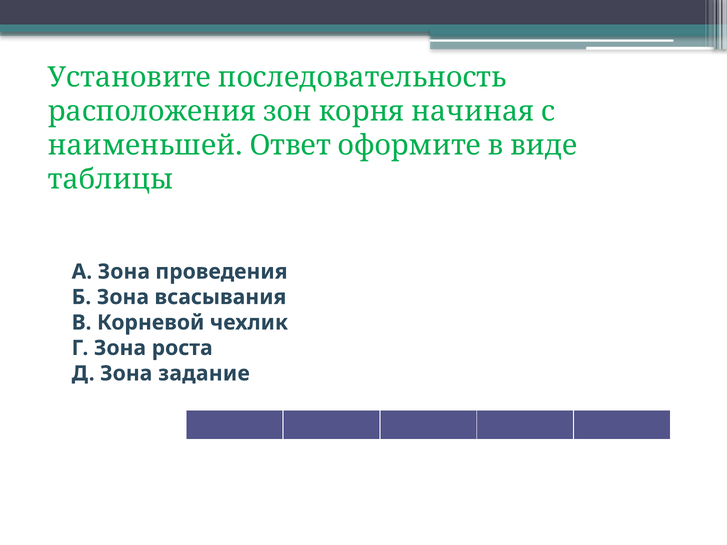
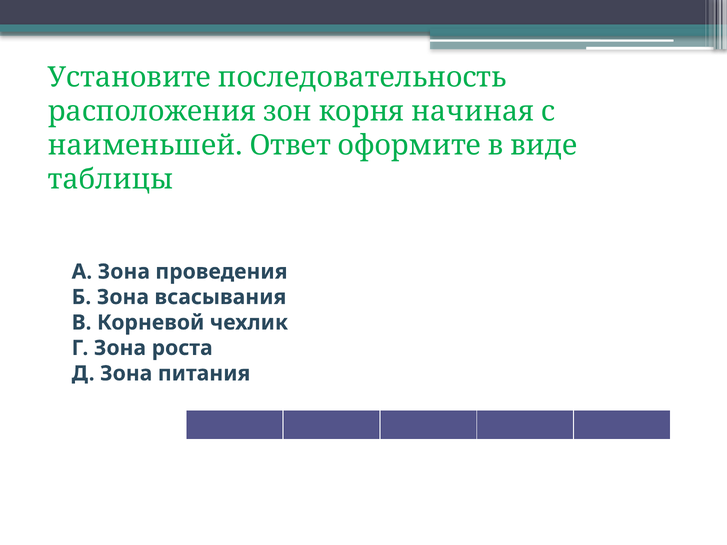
задание: задание -> питания (204, 374)
